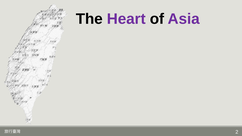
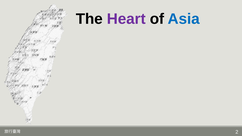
Asia colour: purple -> blue (184, 19)
